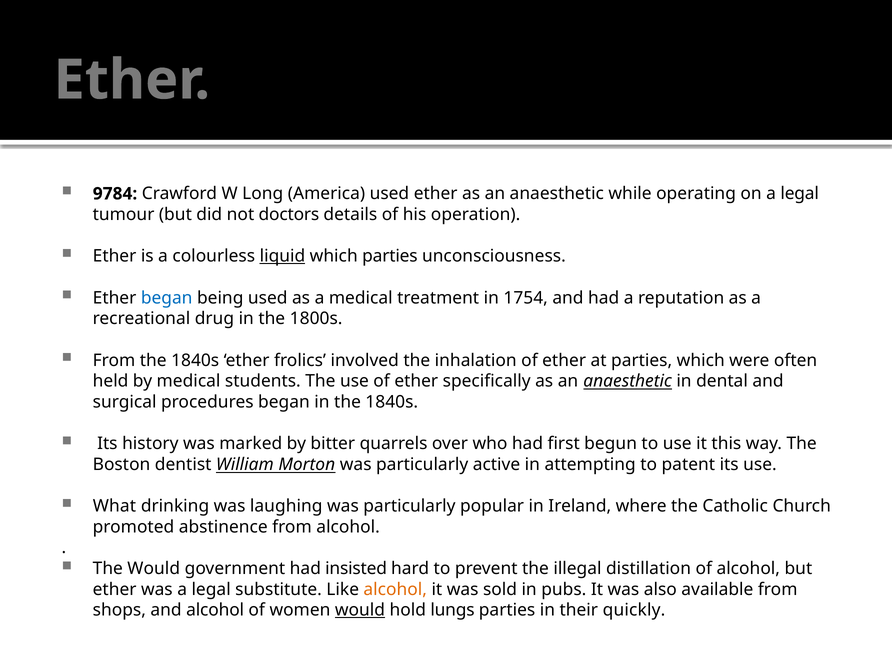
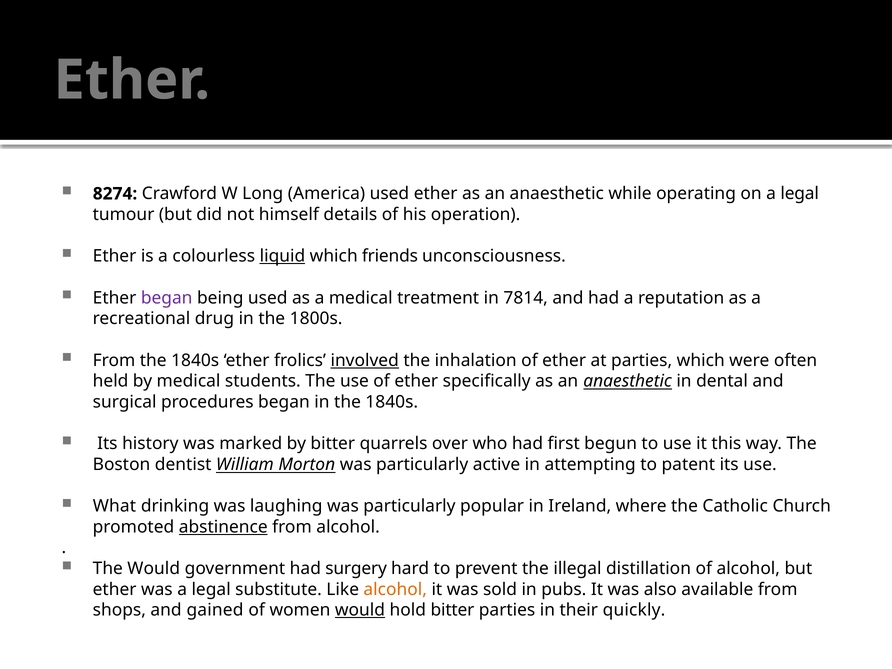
9784: 9784 -> 8274 (115, 194)
doctors: doctors -> himself (289, 215)
which parties: parties -> friends (390, 256)
began colour: blue -> purple (167, 298)
1754: 1754 -> 7814 (526, 298)
involved underline: none -> present (365, 360)
abstinence underline: none -> present (223, 527)
insisted: insisted -> surgery (356, 569)
and alcohol: alcohol -> gained (215, 610)
hold lungs: lungs -> bitter (452, 610)
